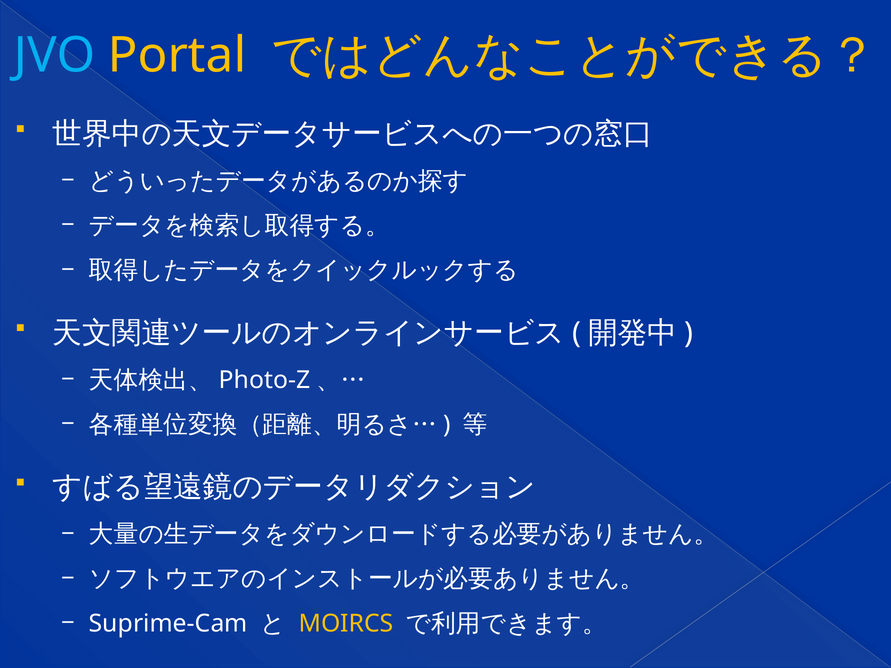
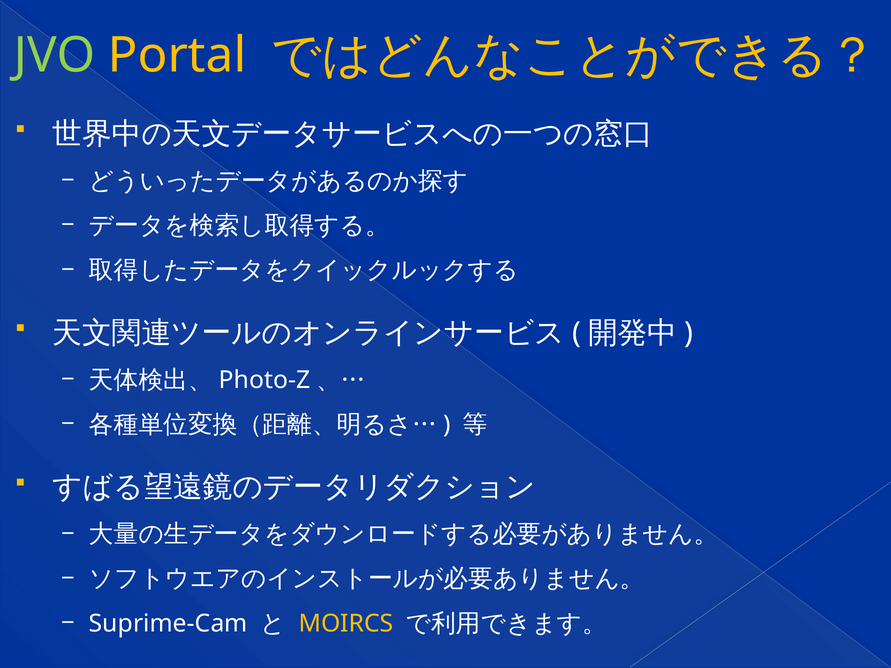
JVO colour: light blue -> light green (54, 56)
